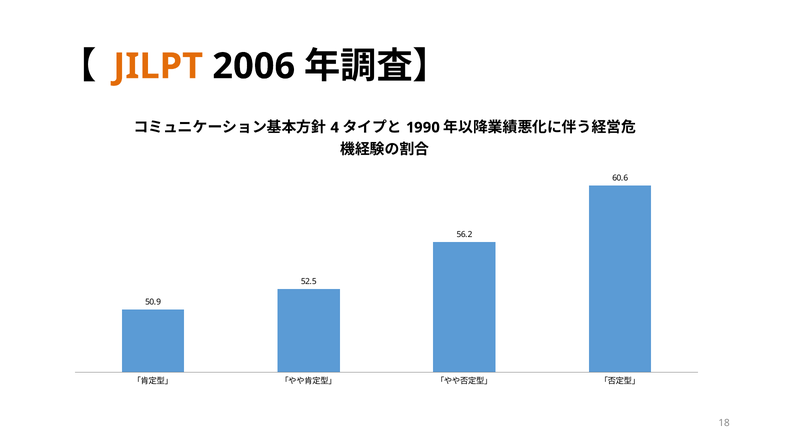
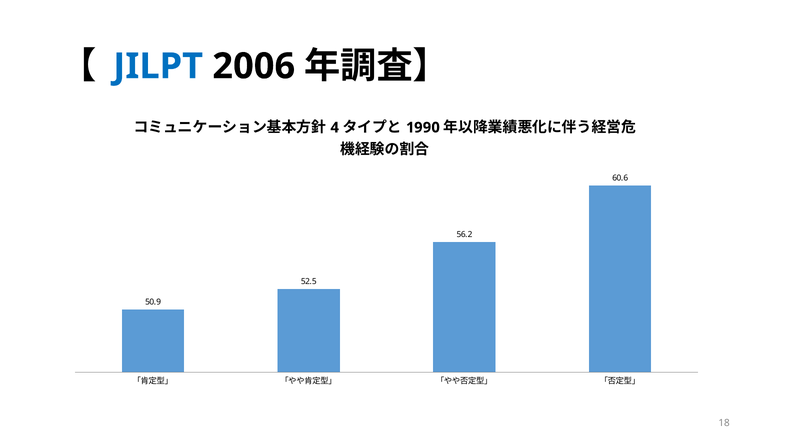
JILPT colour: orange -> blue (158, 66)
